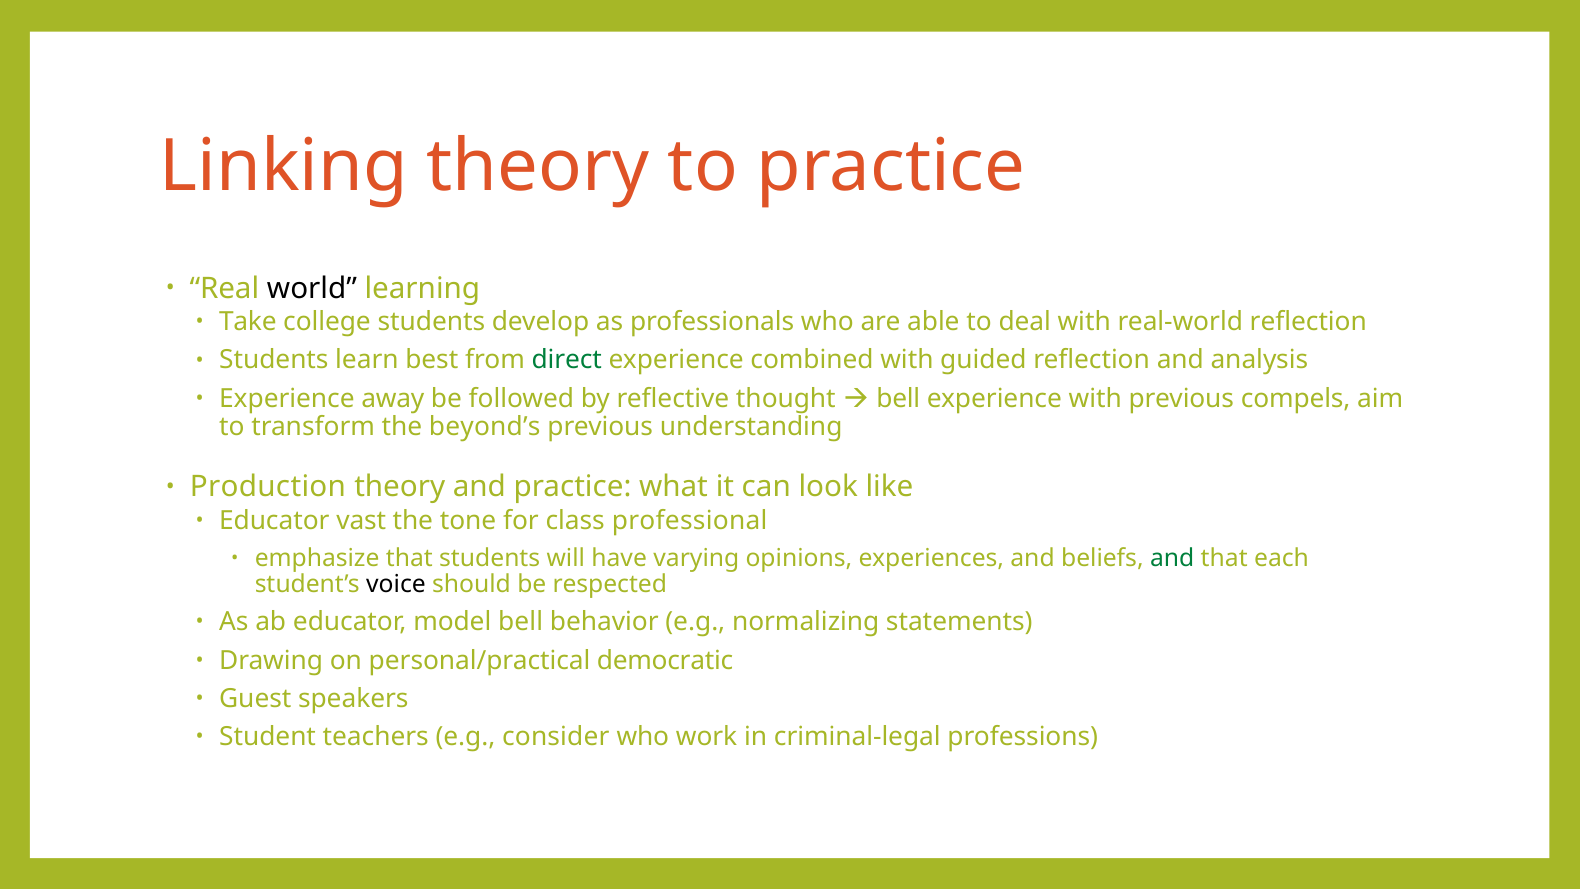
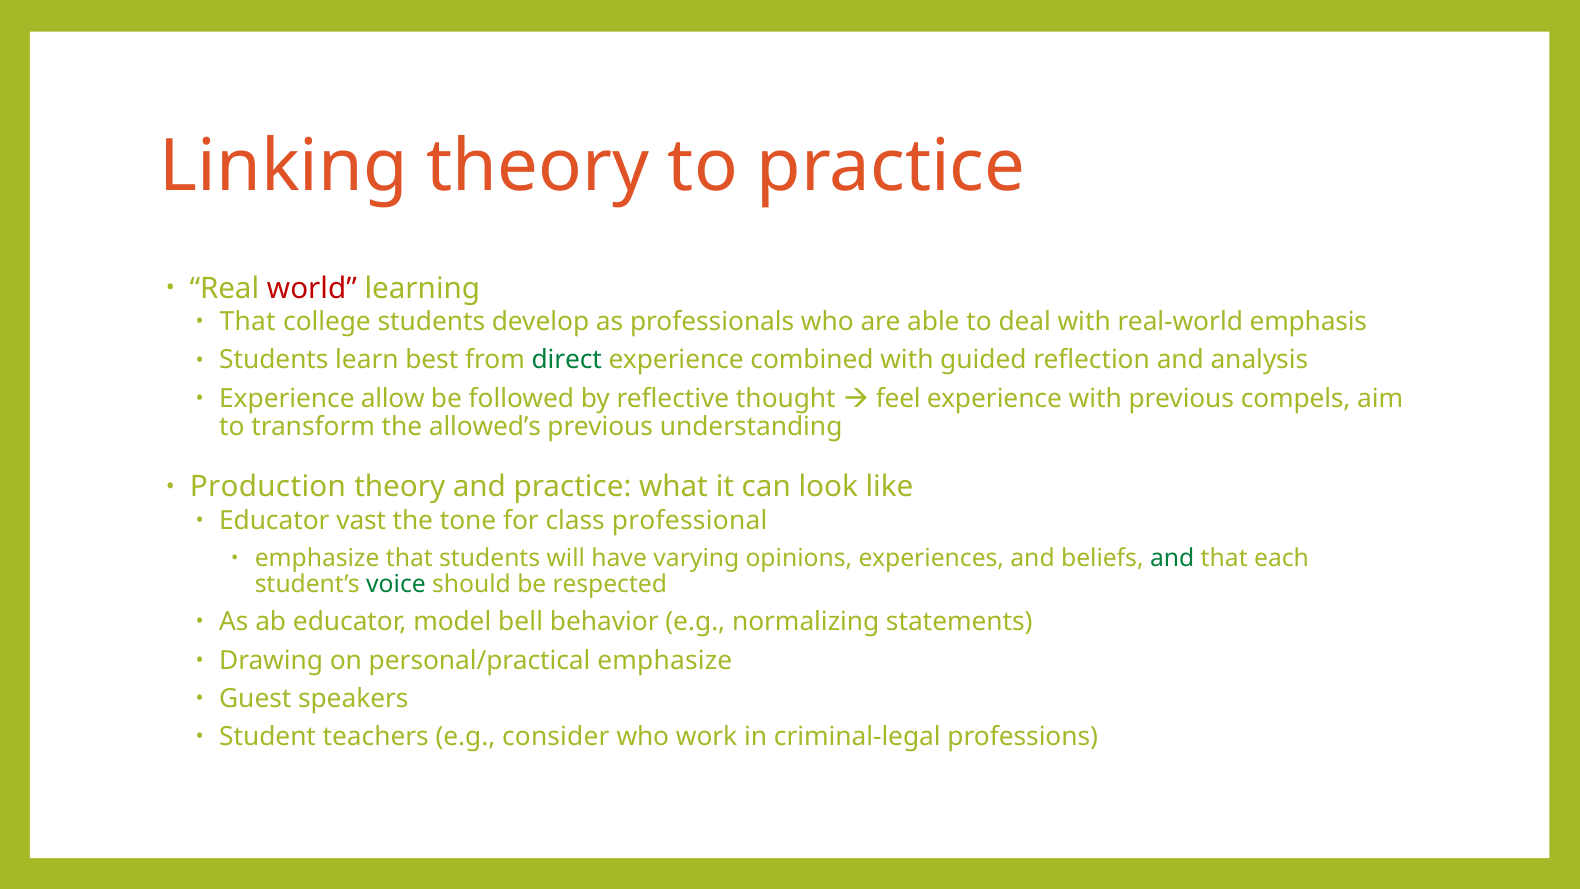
world colour: black -> red (312, 288)
Take: Take -> That (248, 322)
real-world reflection: reflection -> emphasis (1308, 322)
away: away -> allow (393, 399)
bell: bell -> feel (898, 399)
beyond’s: beyond’s -> allowed’s (485, 427)
voice colour: black -> green (396, 584)
personal/practical democratic: democratic -> emphasize (665, 660)
